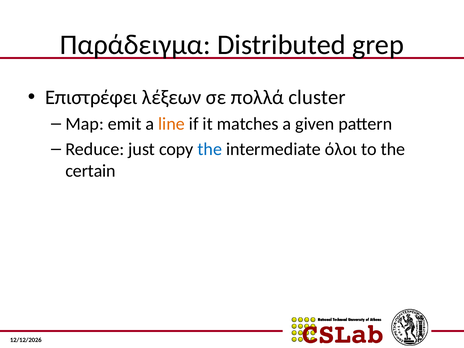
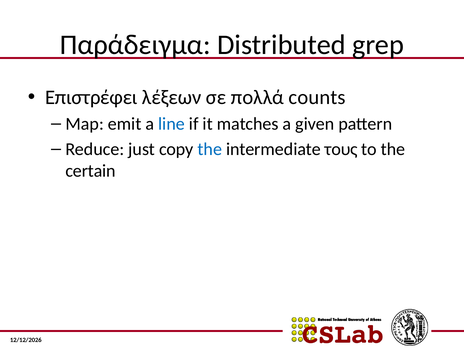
cluster: cluster -> counts (317, 97)
line colour: orange -> blue (172, 124)
όλοι: όλοι -> τους (341, 149)
